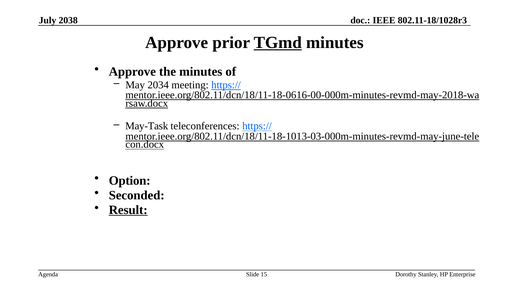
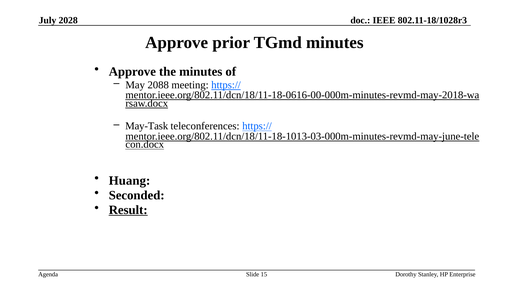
2038: 2038 -> 2028 (68, 20)
TGmd underline: present -> none (278, 43)
2034: 2034 -> 2088 (158, 85)
Option: Option -> Huang (130, 181)
